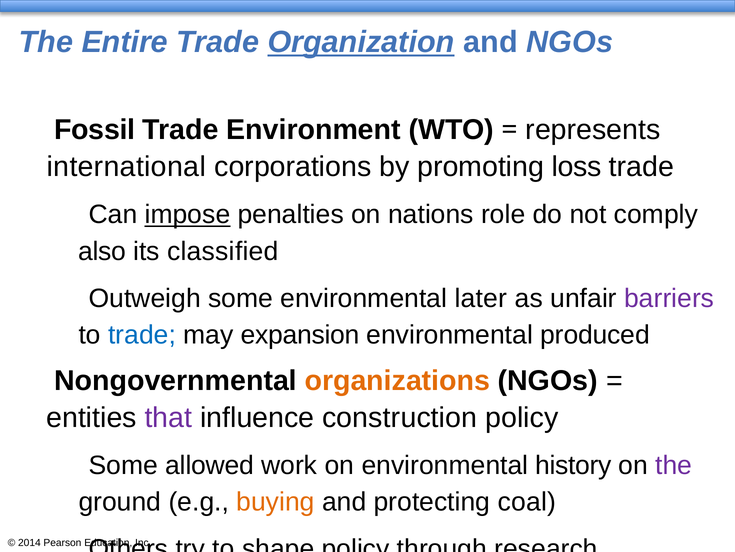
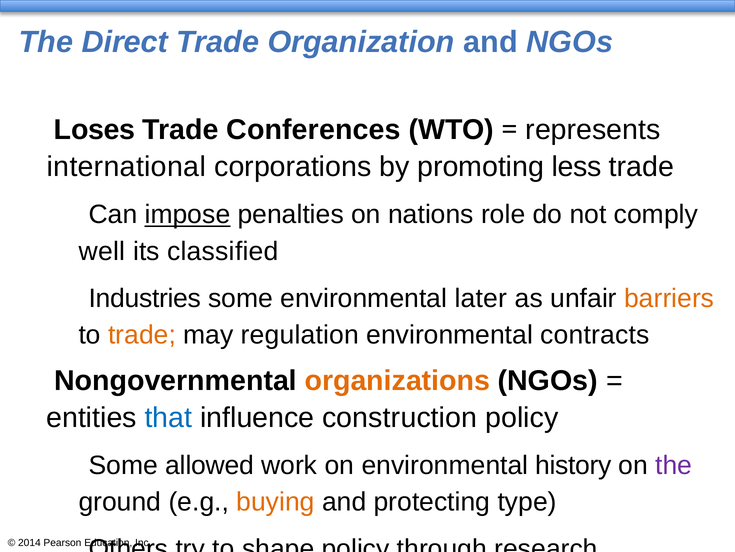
Entire: Entire -> Direct (125, 42)
Organization underline: present -> none (361, 42)
Fossil: Fossil -> Loses (95, 130)
Environment: Environment -> Conferences (314, 130)
loss: loss -> less (577, 167)
also: also -> well (102, 251)
Outweigh: Outweigh -> Industries (145, 298)
barriers colour: purple -> orange (669, 298)
trade colour: blue -> orange (142, 334)
expansion: expansion -> regulation (300, 334)
produced: produced -> contracts (595, 334)
that colour: purple -> blue (168, 417)
coal: coal -> type (527, 502)
